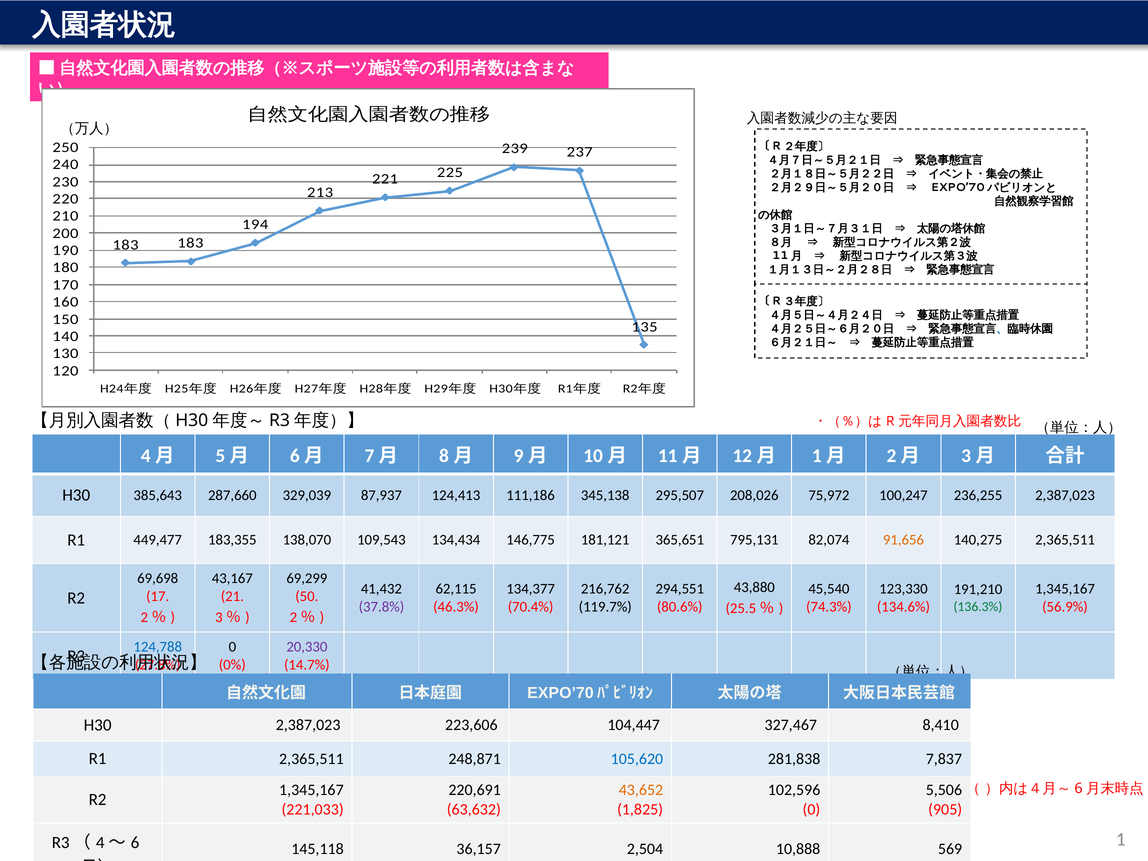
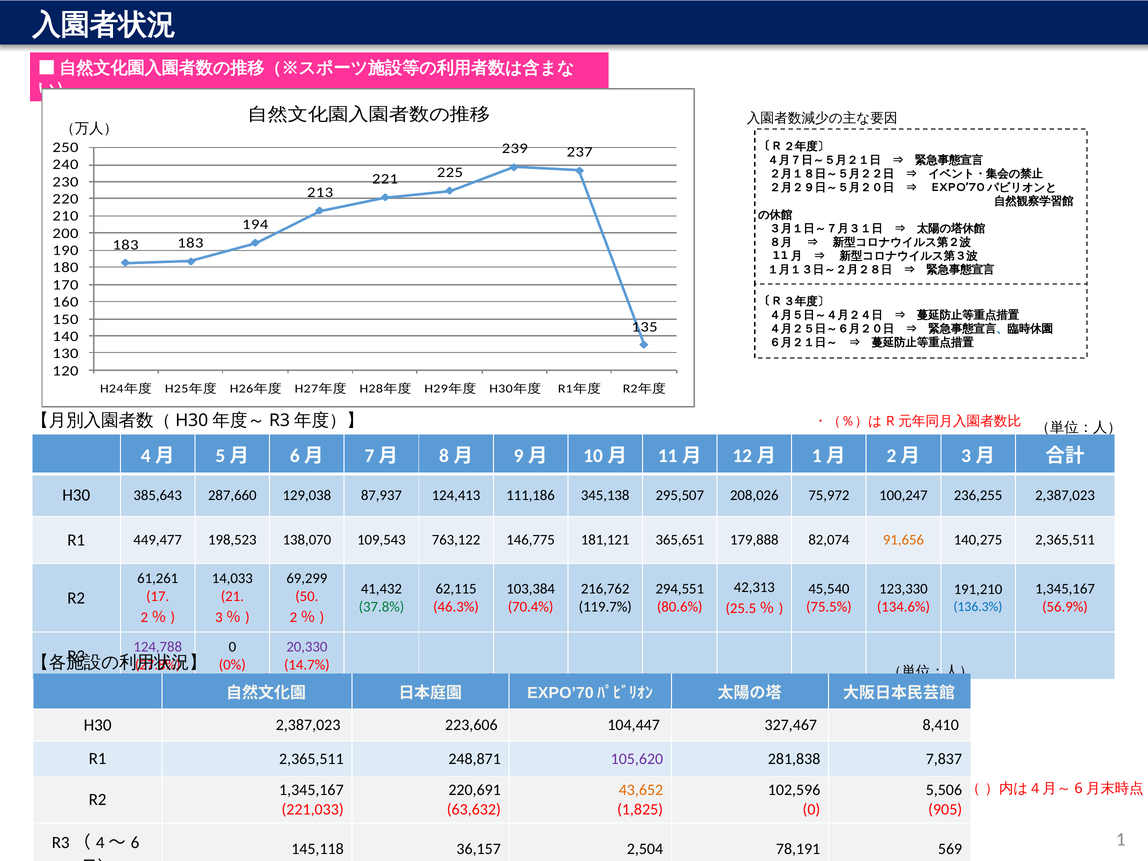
329,039: 329,039 -> 129,038 (307, 495)
183,355: 183,355 -> 198,523 (232, 540)
134,434: 134,434 -> 763,122 (456, 540)
795,131: 795,131 -> 179,888 (754, 540)
69,698: 69,698 -> 61,261 (158, 578)
43,167: 43,167 -> 14,033 (232, 578)
43,880: 43,880 -> 42,313 (754, 587)
134,377: 134,377 -> 103,384 (531, 589)
37.8% colour: purple -> green (381, 607)
74.3%: 74.3% -> 75.5% (829, 607)
136.3% colour: green -> blue (978, 607)
124,788 colour: blue -> purple (158, 647)
105,620 colour: blue -> purple (637, 759)
10,888: 10,888 -> 78,191 (798, 849)
